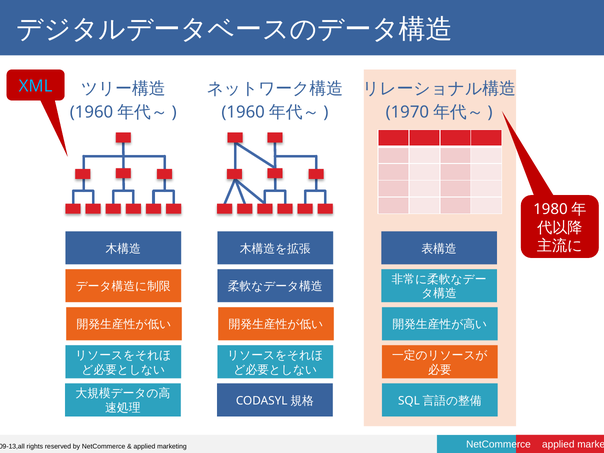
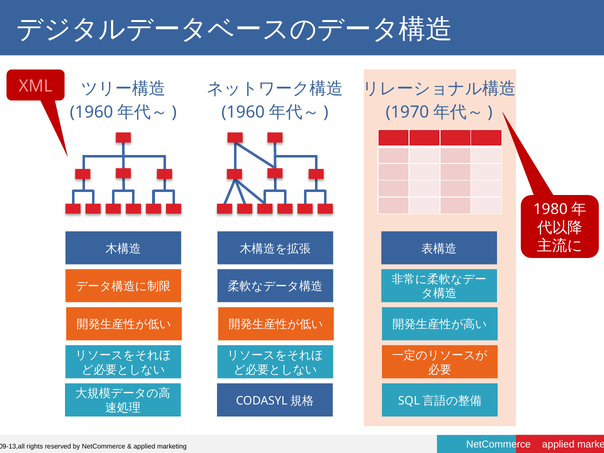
XML colour: light blue -> pink (36, 86)
